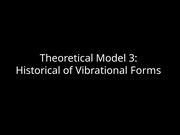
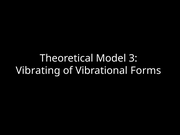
Historical: Historical -> Vibrating (38, 71)
